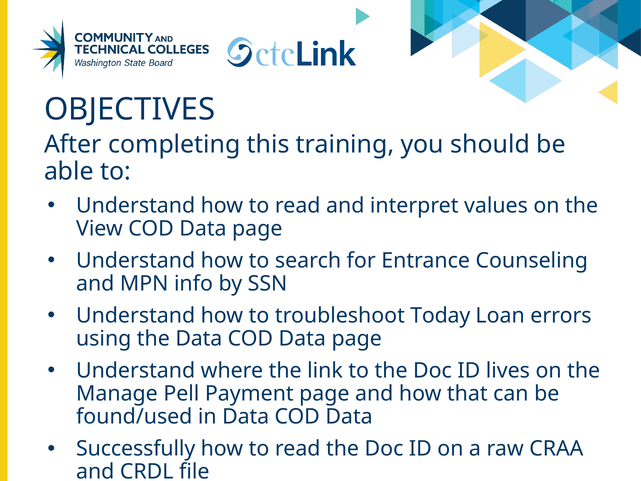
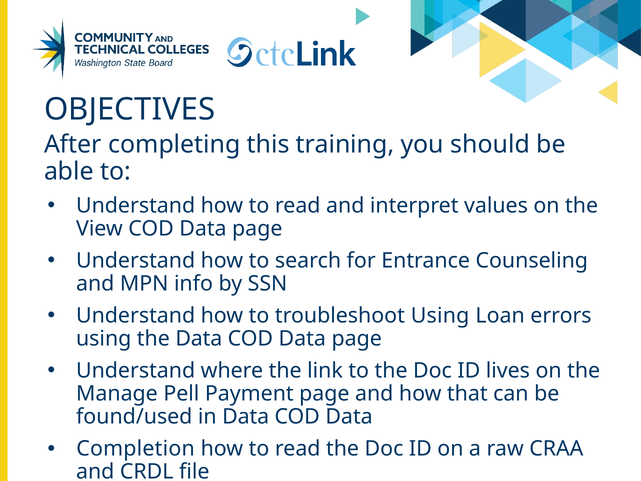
troubleshoot Today: Today -> Using (440, 315)
Successfully: Successfully -> Completion (136, 449)
